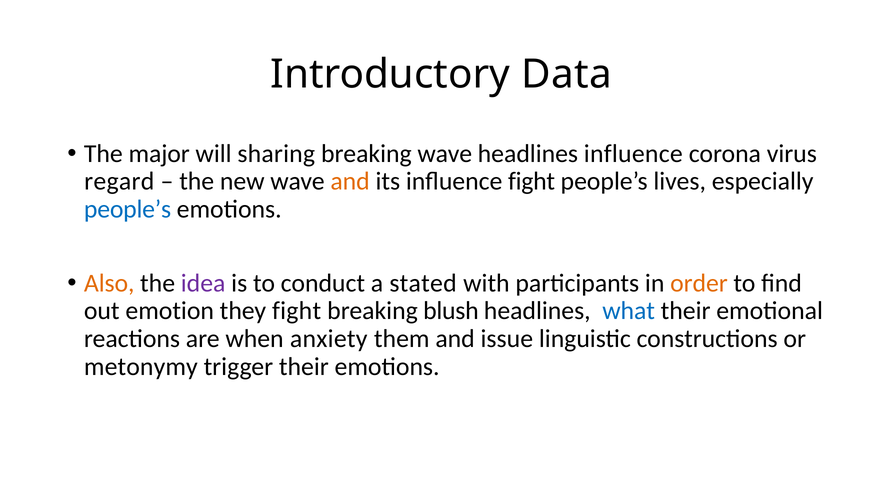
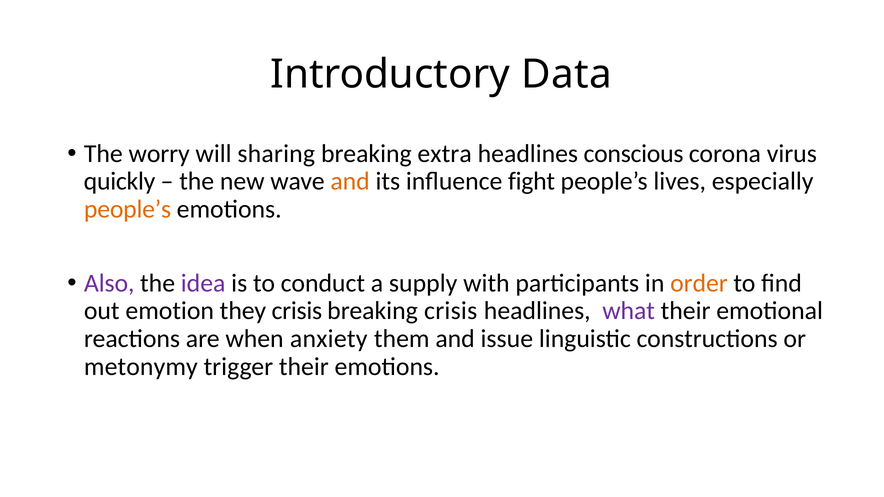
major: major -> worry (159, 154)
breaking wave: wave -> extra (445, 154)
headlines influence: influence -> conscious (634, 154)
regard: regard -> quickly (120, 182)
people’s colour: blue -> orange (128, 209)
Also colour: orange -> purple (109, 283)
stated: stated -> supply (423, 283)
they fight: fight -> crisis (297, 311)
breaking blush: blush -> crisis (451, 311)
what colour: blue -> purple (629, 311)
